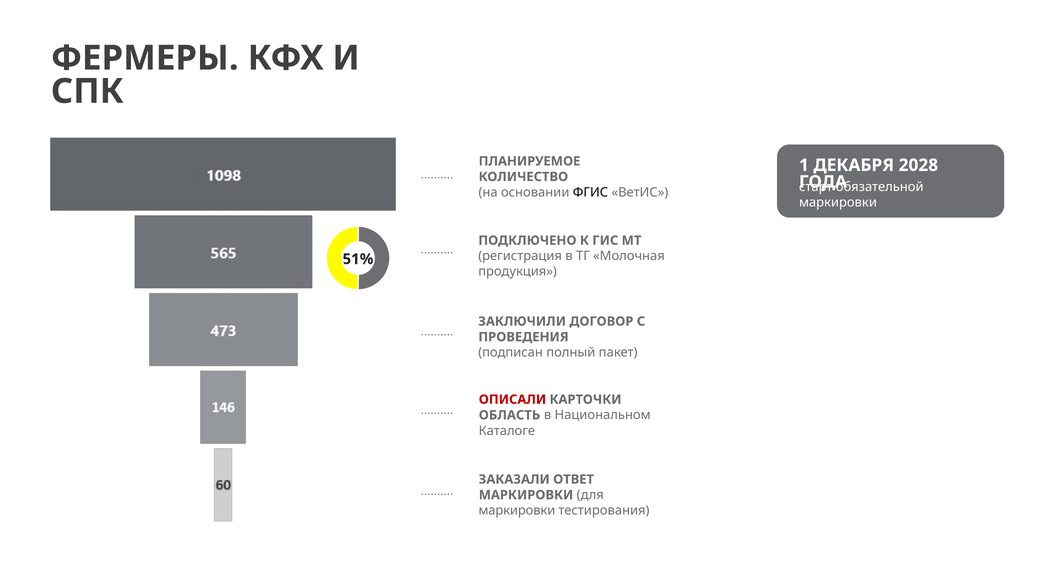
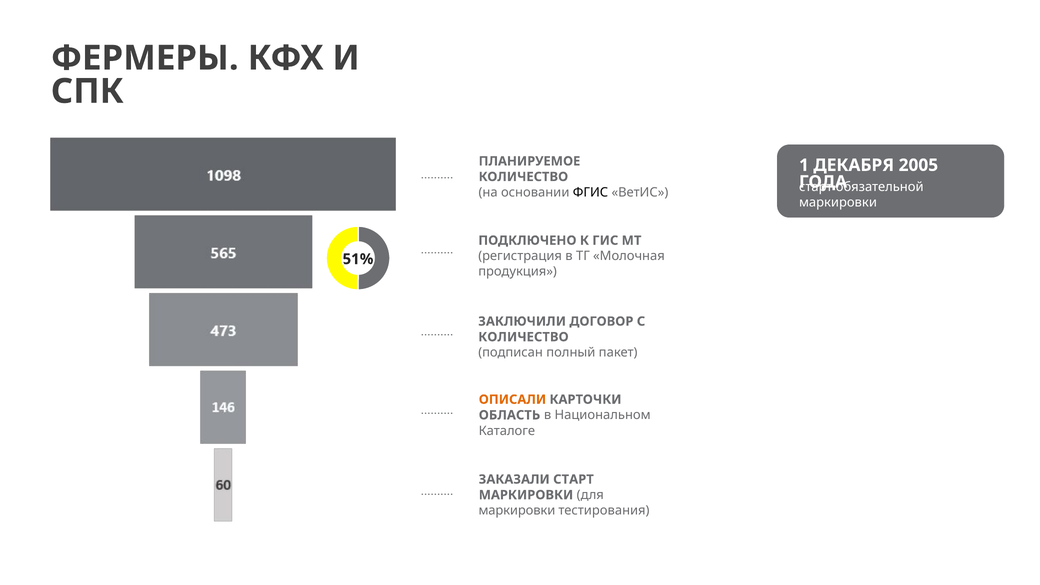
2028: 2028 -> 2005 (918, 165)
ПРОВЕДЕНИЯ: ПРОВЕДЕНИЯ -> КОЛИЧЕСТВО (523, 337)
ОПИСАЛИ colour: red -> orange (512, 400)
ЗАКАЗАЛИ ОТВЕТ: ОТВЕТ -> СТАРТ (574, 479)
